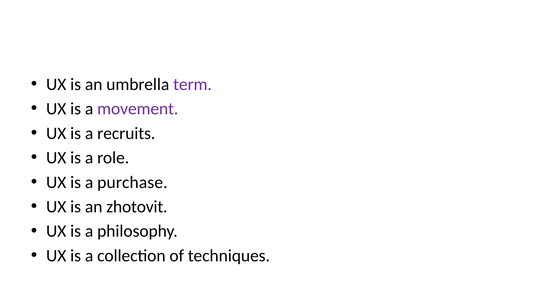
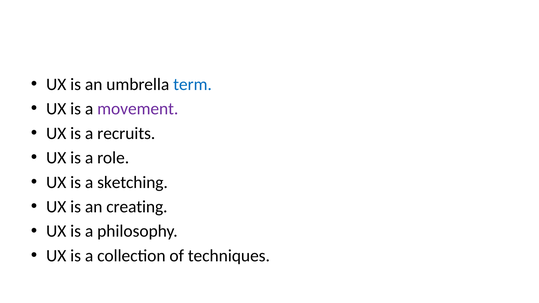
term colour: purple -> blue (193, 84)
purchase: purchase -> sketching (133, 182)
zhotovit: zhotovit -> creating (137, 207)
